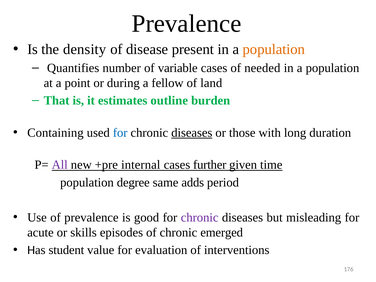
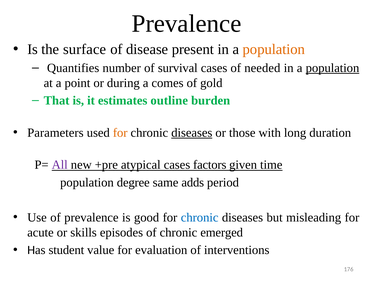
density: density -> surface (85, 49)
variable: variable -> survival (178, 68)
population underline: none -> present (333, 68)
fellow: fellow -> comes (168, 83)
land: land -> gold (211, 83)
Containing: Containing -> Parameters (55, 133)
for colour: blue -> orange (120, 133)
internal: internal -> atypical (141, 165)
further: further -> factors (210, 165)
chronic colour: purple -> blue (200, 217)
